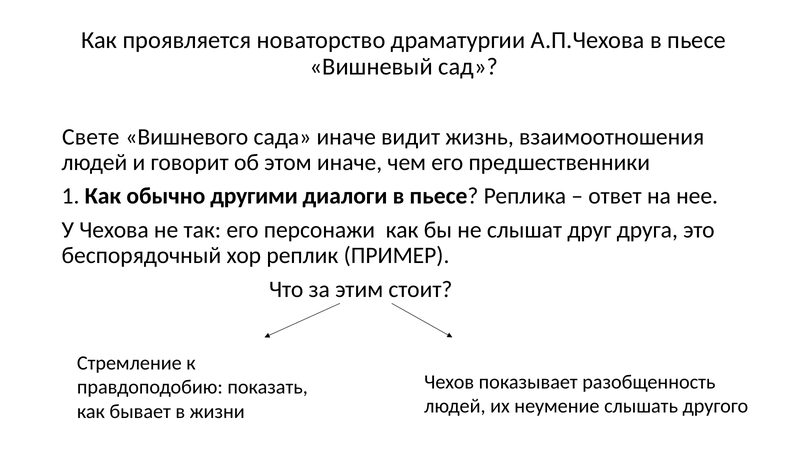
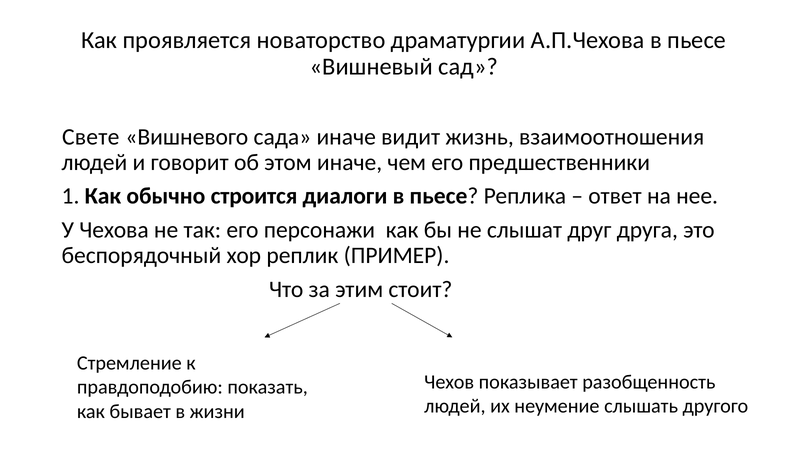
другими: другими -> строится (254, 196)
